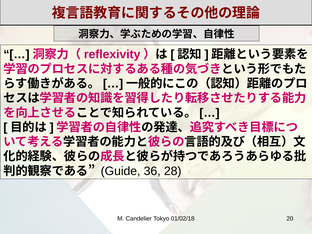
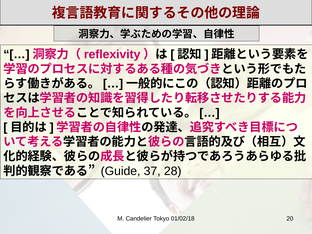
36: 36 -> 37 (152, 171)
